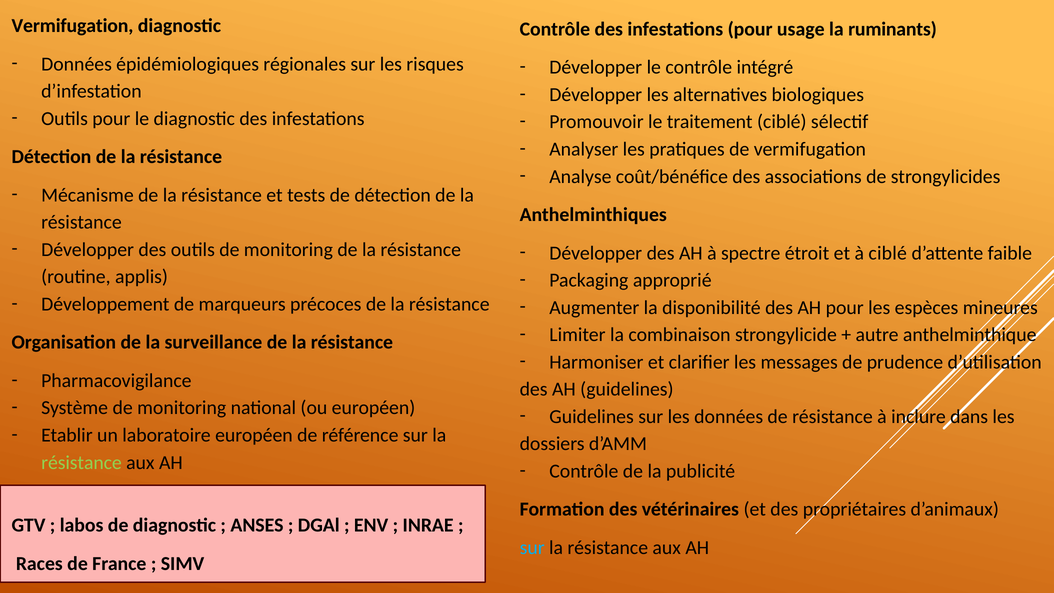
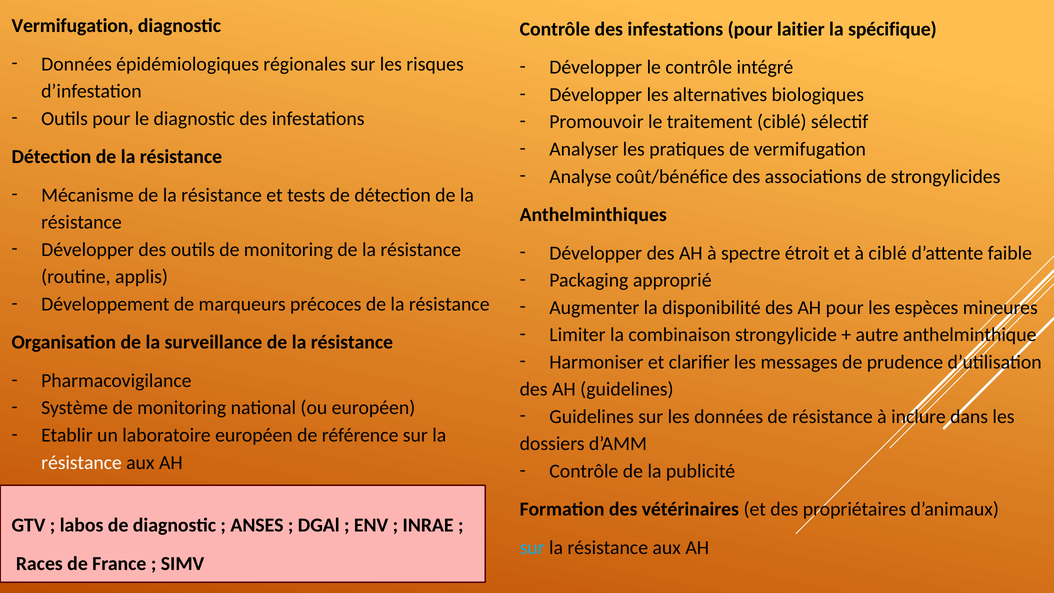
usage: usage -> laitier (801, 29)
ruminants: ruminants -> spécifique (892, 29)
résistance colour: light green -> white (81, 462)
